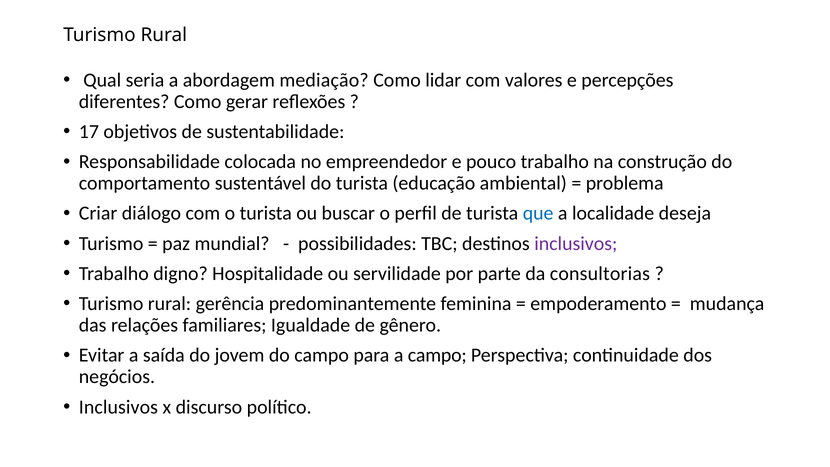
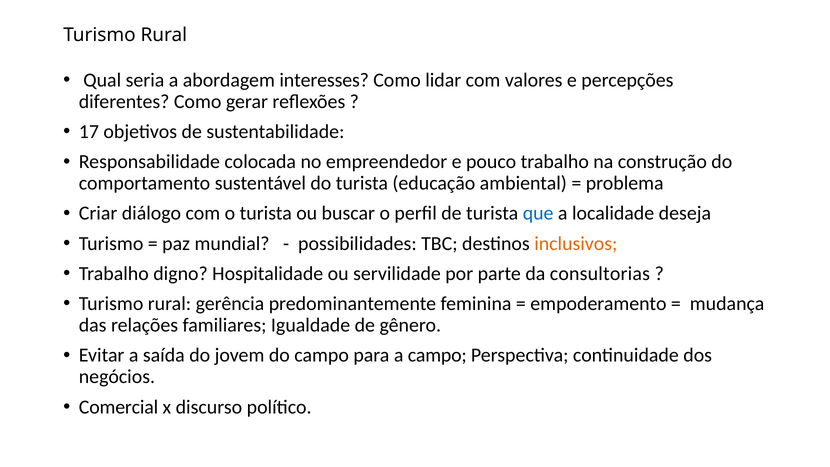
mediação: mediação -> interesses (324, 80)
inclusivos colour: purple -> orange (576, 243)
Inclusivos: Inclusivos -> Comercial (119, 407)
